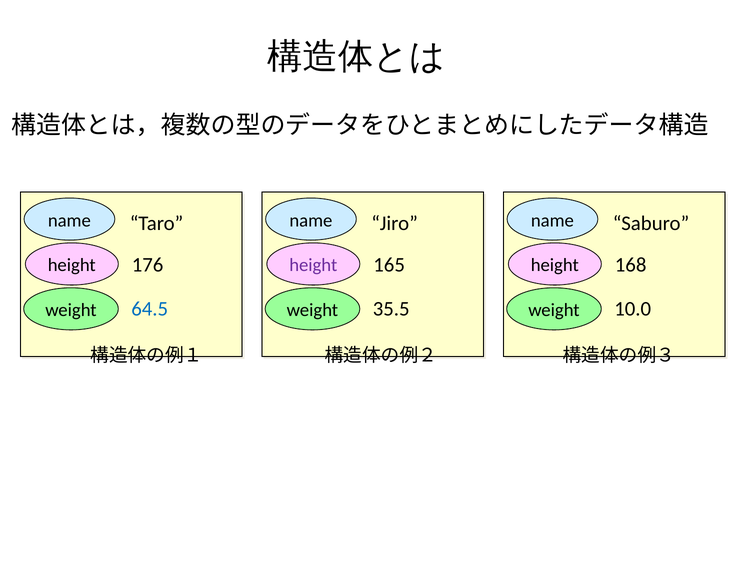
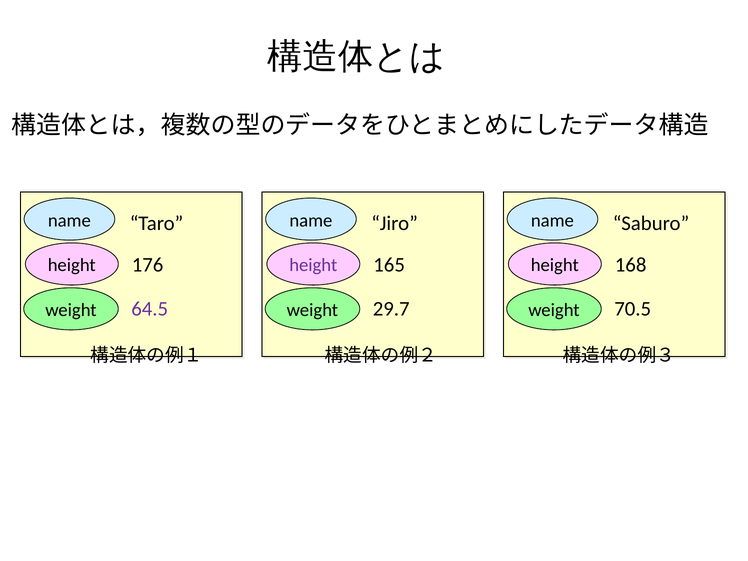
64.5 colour: blue -> purple (150, 309)
35.5: 35.5 -> 29.7 (391, 309)
10.0: 10.0 -> 70.5 (633, 309)
